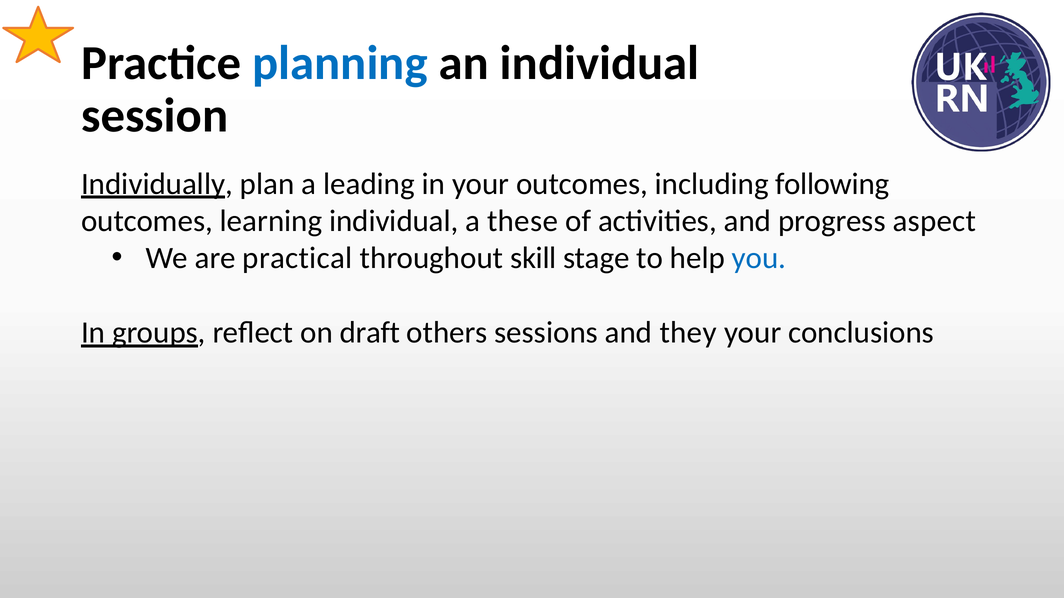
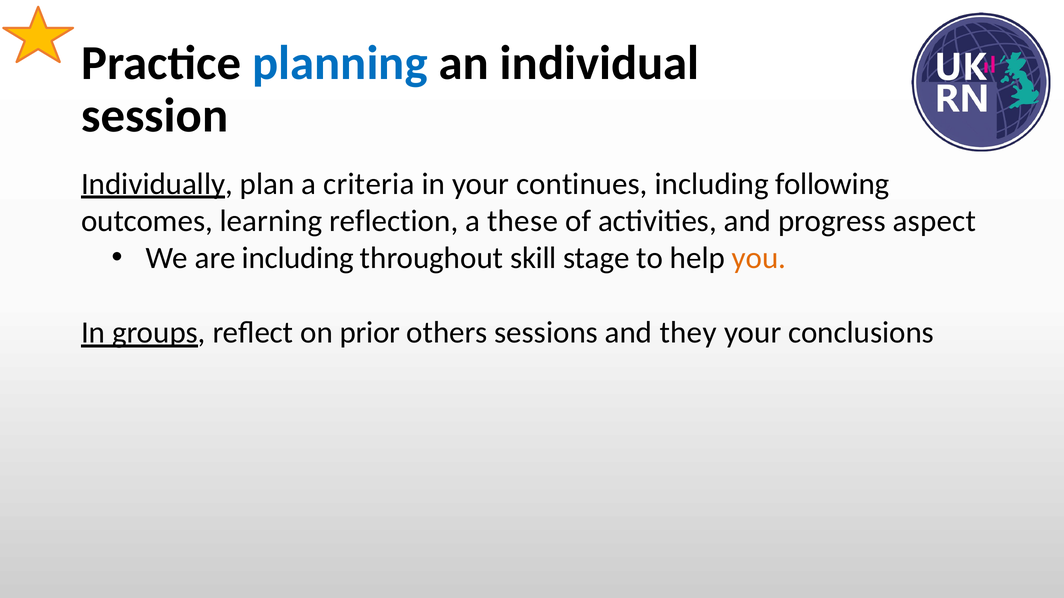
leading: leading -> criteria (369, 184)
your outcomes: outcomes -> continues (582, 184)
learning individual: individual -> reflection (394, 221)
are practical: practical -> including (298, 258)
you colour: blue -> orange (759, 258)
draft: draft -> prior (370, 333)
